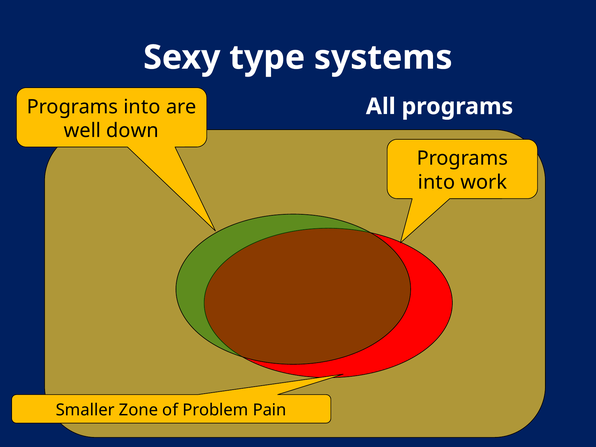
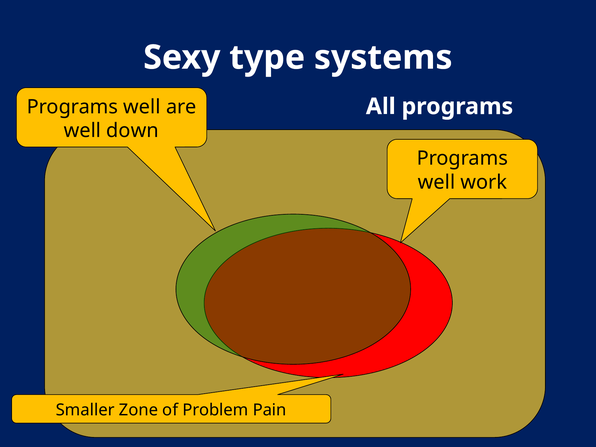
into: into -> well (142, 107)
into: into -> well (436, 182)
